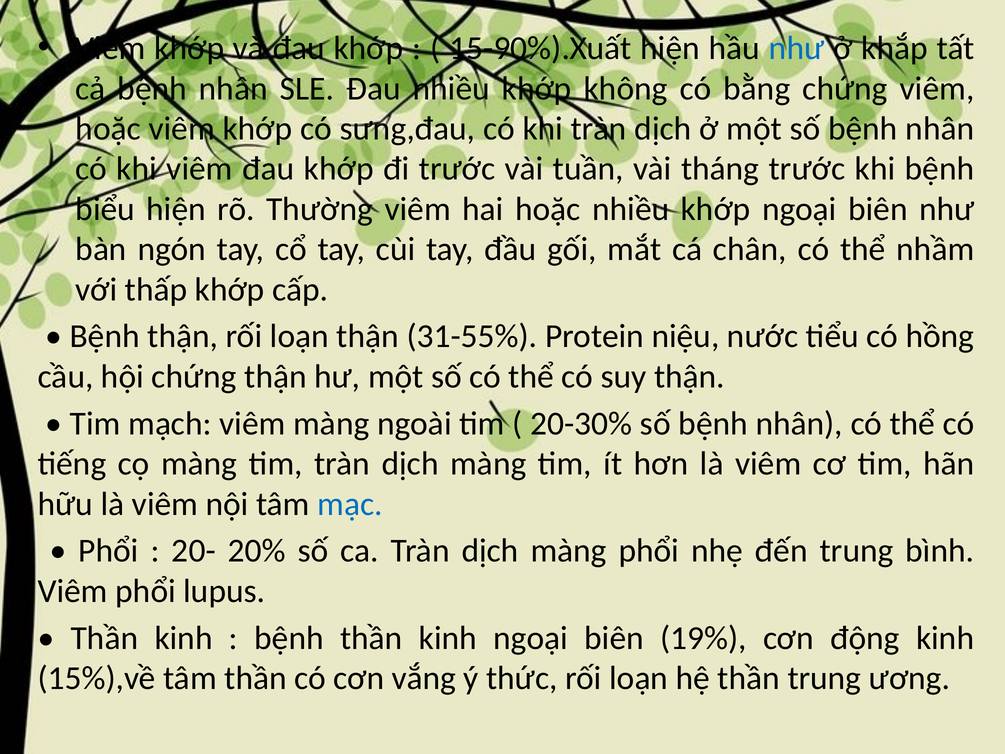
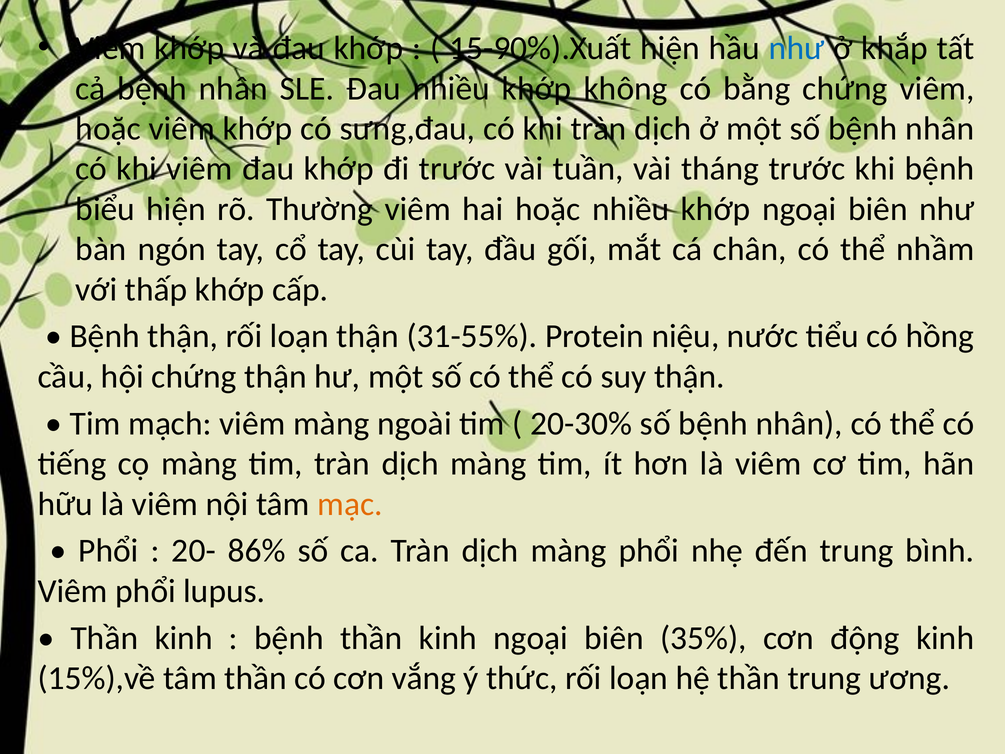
mạc colour: blue -> orange (350, 504)
20%: 20% -> 86% (257, 551)
19%: 19% -> 35% (703, 638)
